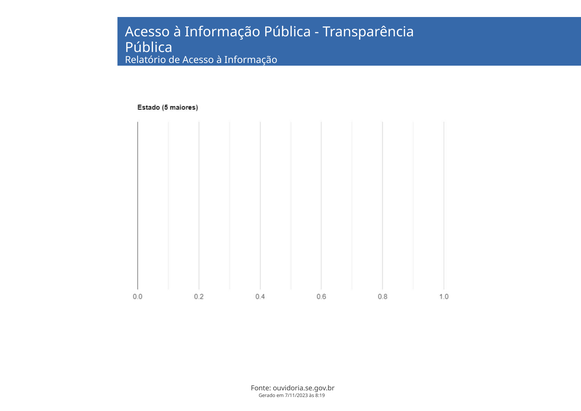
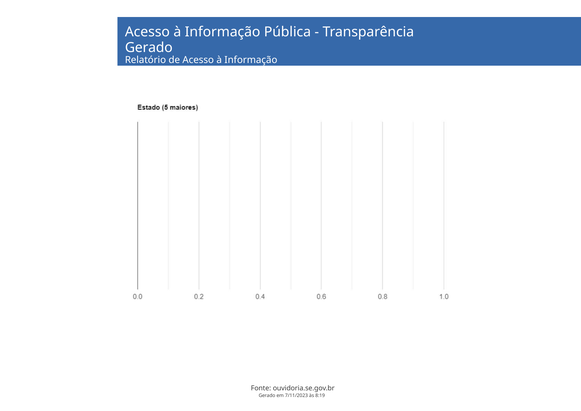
Pública: Pública -> Gerado (149, 48)
